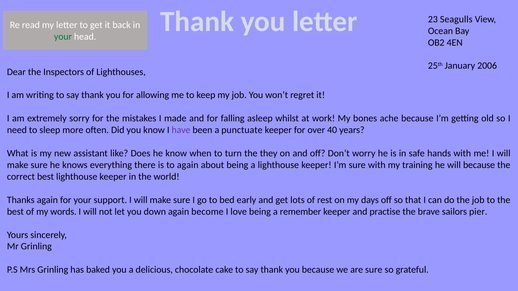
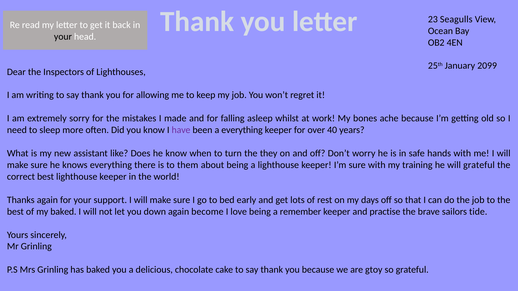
your colour: green -> black (63, 37)
2006: 2006 -> 2099 (487, 66)
a punctuate: punctuate -> everything (242, 130)
to again: again -> them (188, 165)
will because: because -> grateful (479, 165)
my words: words -> baked (63, 212)
pier: pier -> tide (478, 212)
are sure: sure -> gtoy (374, 270)
